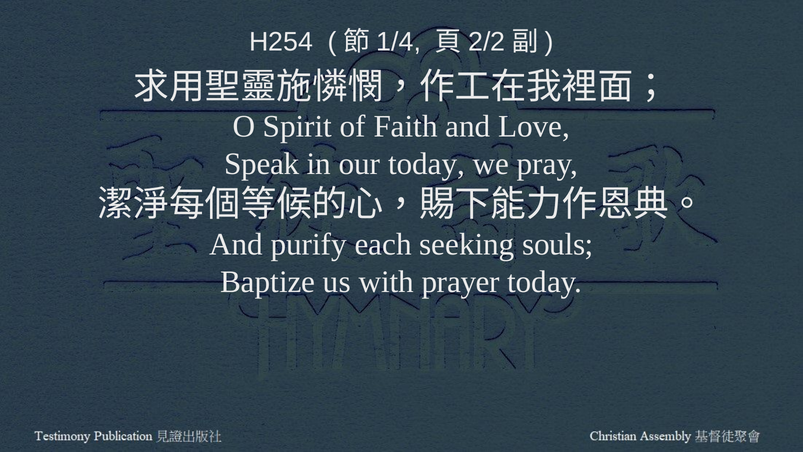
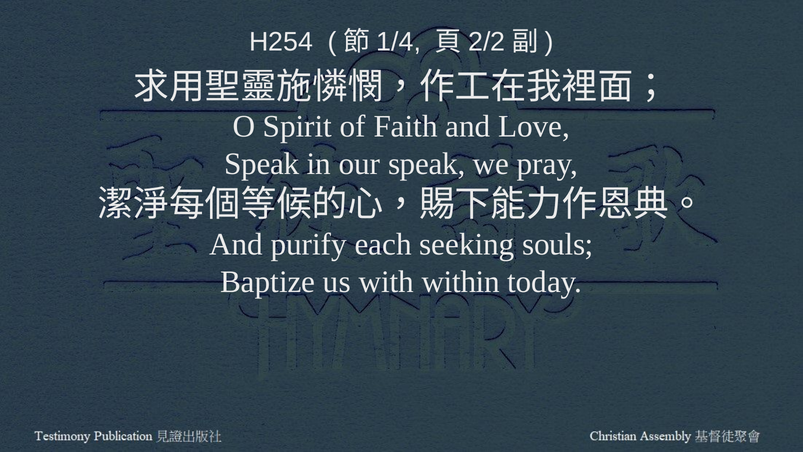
our today: today -> speak (427, 164)
prayer: prayer -> within (461, 282)
